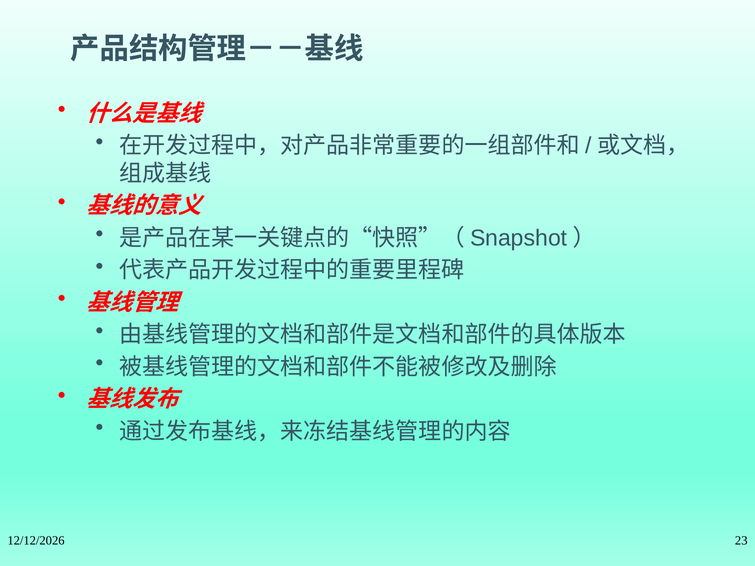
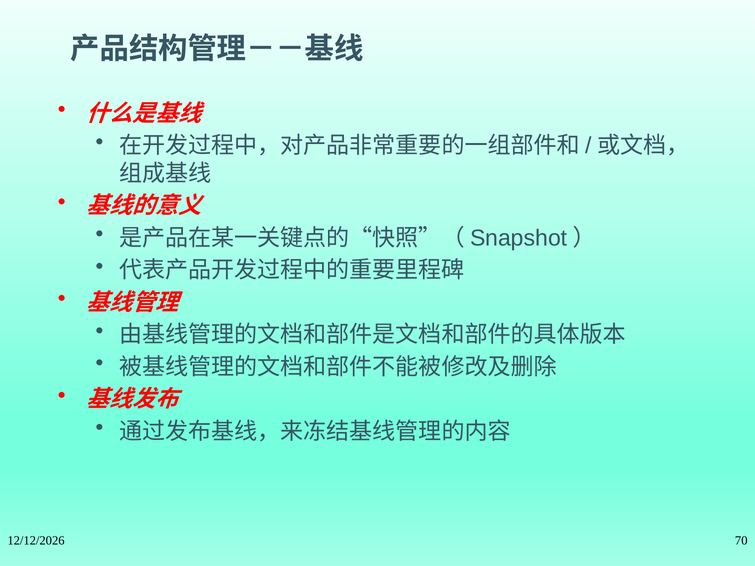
23: 23 -> 70 (741, 541)
